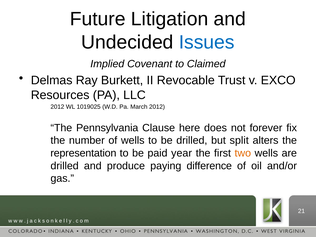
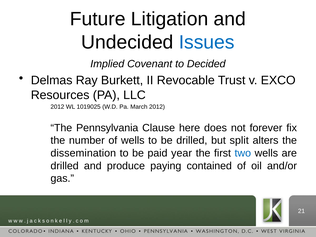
Claimed: Claimed -> Decided (206, 64)
representation: representation -> dissemination (83, 153)
two colour: orange -> blue (243, 153)
difference: difference -> contained (209, 166)
